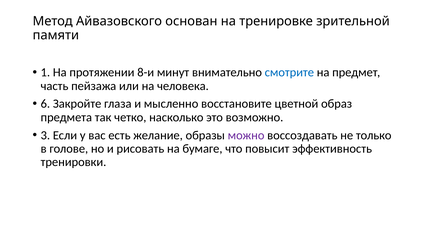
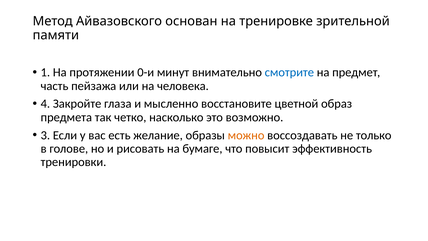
8-и: 8-и -> 0-и (146, 72)
6: 6 -> 4 (45, 104)
можно colour: purple -> orange (246, 135)
